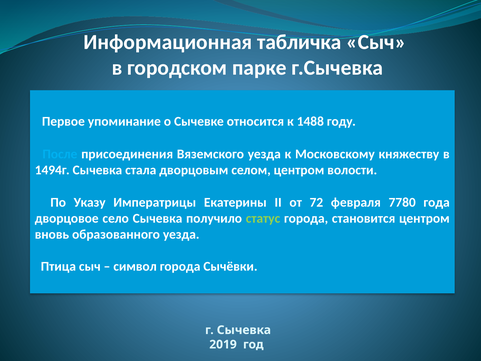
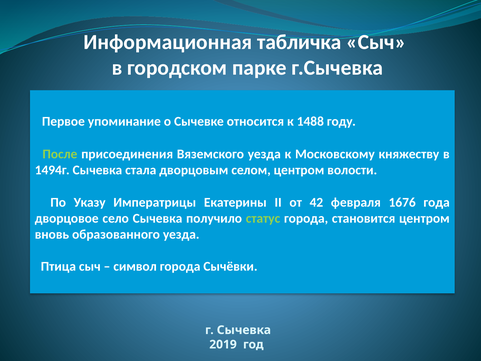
После colour: light blue -> light green (60, 154)
72: 72 -> 42 (316, 202)
7780: 7780 -> 1676 (402, 202)
